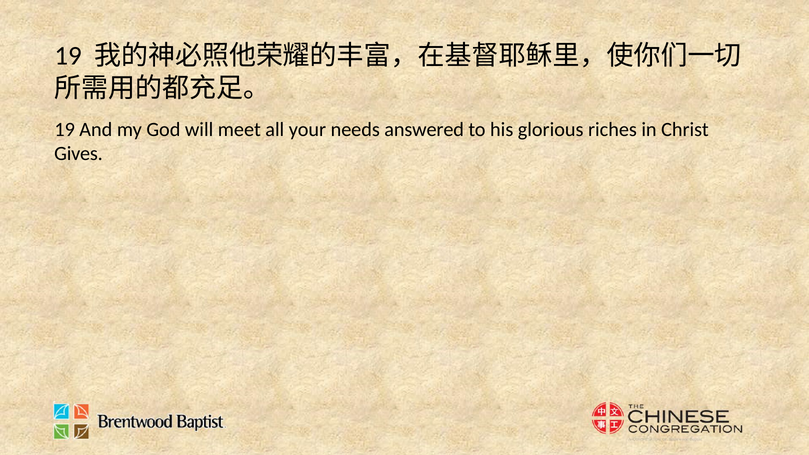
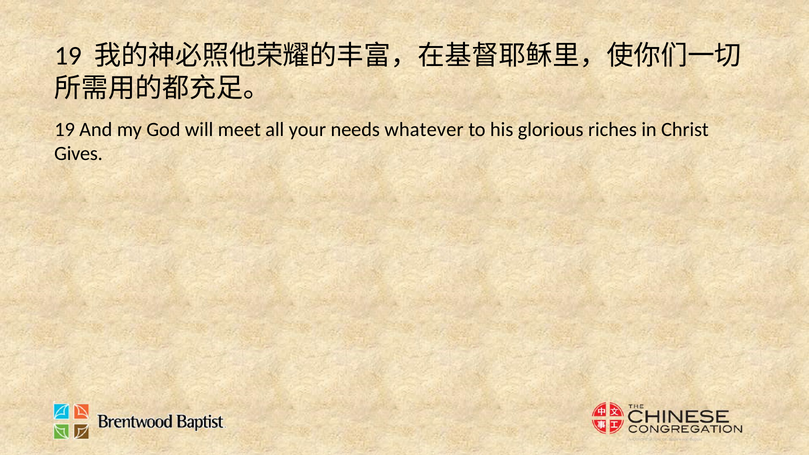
answered: answered -> whatever (424, 129)
